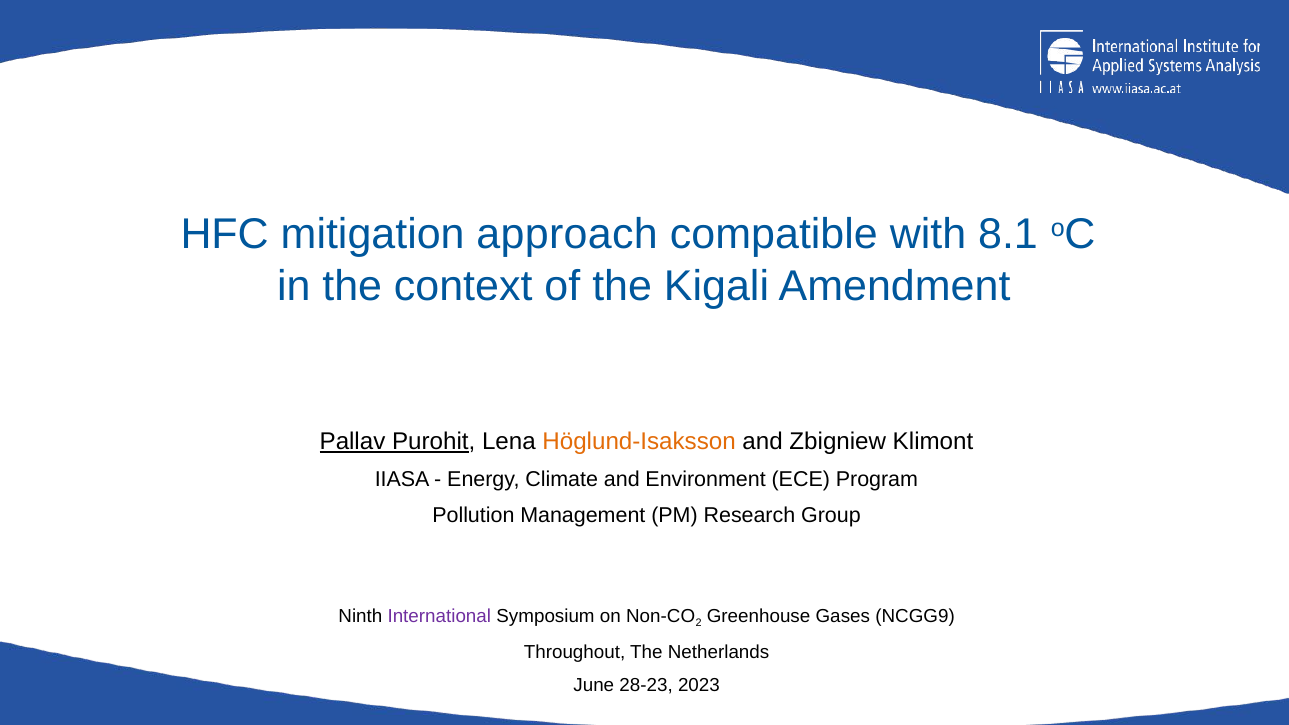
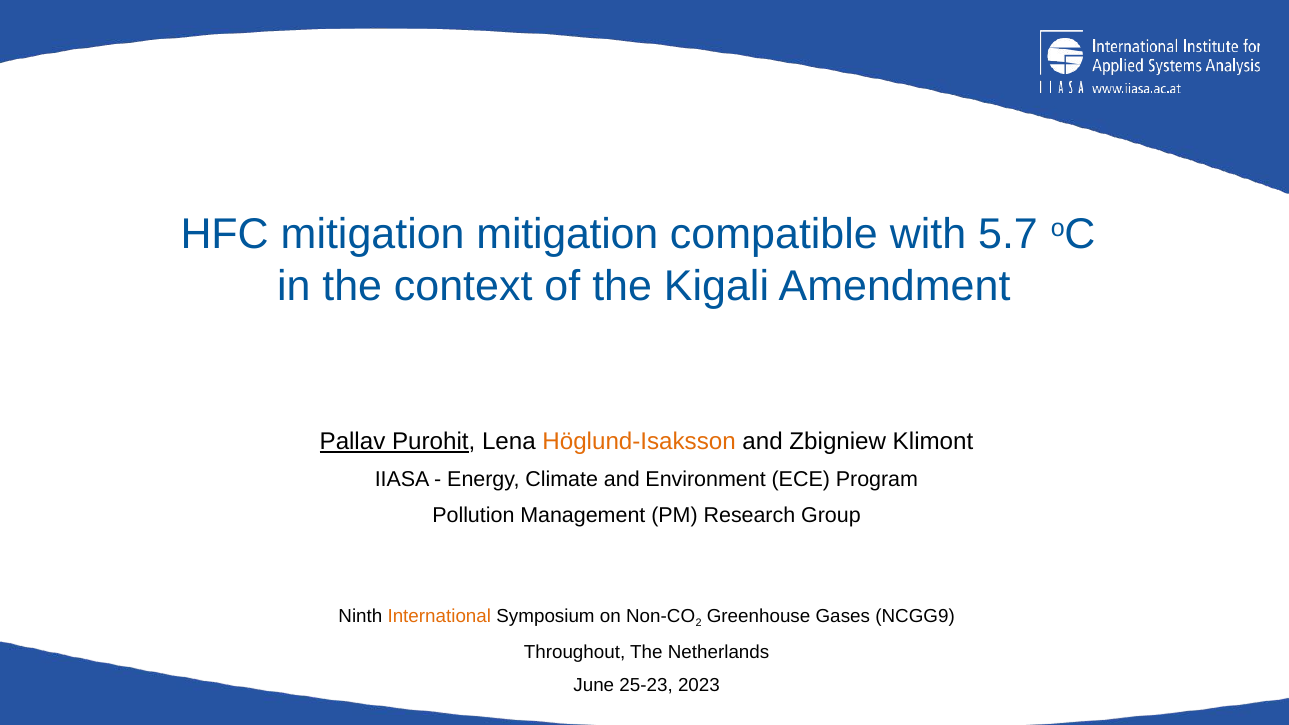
mitigation approach: approach -> mitigation (567, 235)
8.1: 8.1 -> 5.7 (1008, 235)
International colour: purple -> orange (439, 616)
28-23: 28-23 -> 25-23 (646, 685)
